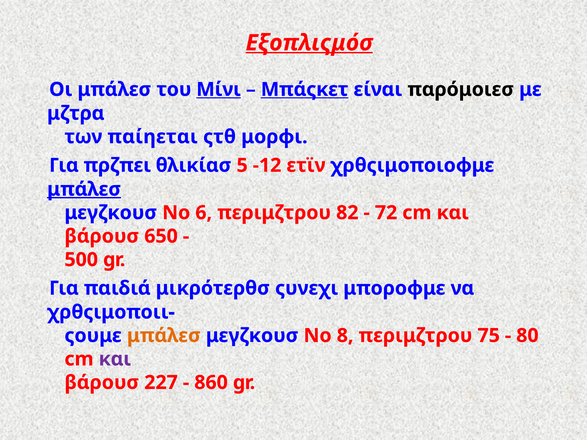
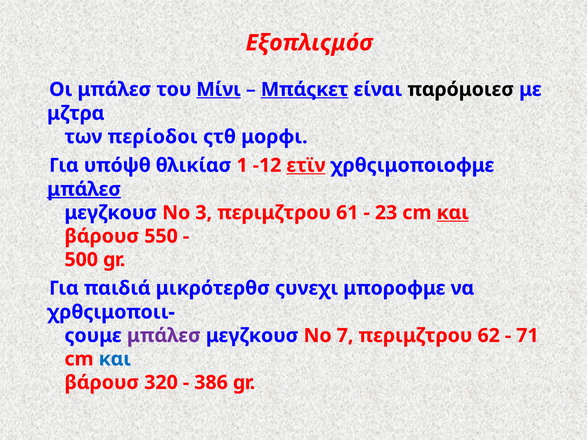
Εξοπλιςμόσ underline: present -> none (309, 43)
παίηεται: παίηεται -> περίοδοι (153, 137)
πρζπει: πρζπει -> υπόψθ (117, 165)
5: 5 -> 1 (242, 165)
ετϊν underline: none -> present (306, 165)
6: 6 -> 3 (204, 213)
82: 82 -> 61 (347, 213)
72: 72 -> 23 (386, 213)
και underline: none -> present (453, 213)
650: 650 -> 550 (161, 236)
μπάλεσ colour: orange -> purple (164, 336)
8: 8 -> 7 (345, 336)
75: 75 -> 62 (489, 336)
80: 80 -> 71 (527, 336)
και colour: purple -> blue (115, 359)
227: 227 -> 320 (161, 383)
860: 860 -> 386 (211, 383)
